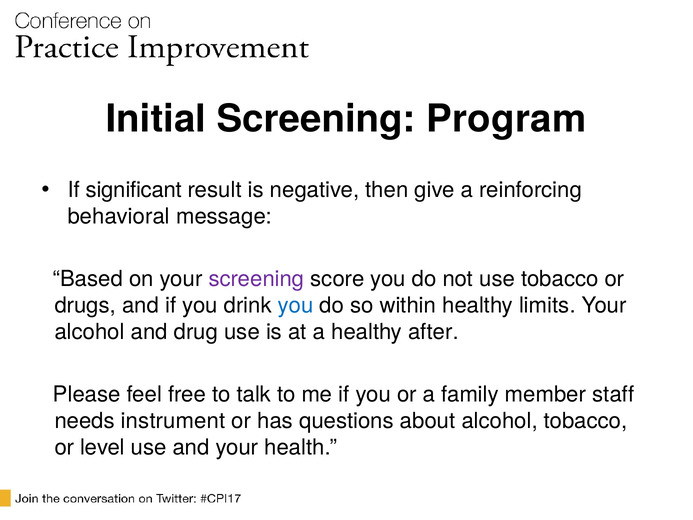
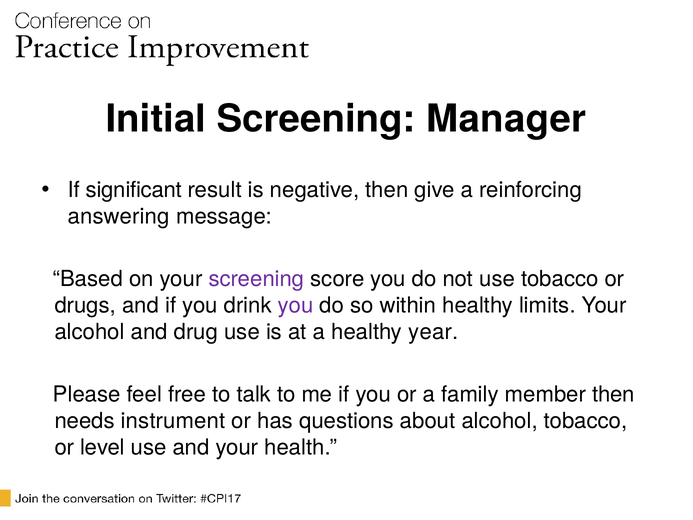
Program: Program -> Manager (506, 119)
behavioral: behavioral -> answering (119, 217)
you colour: blue -> purple (296, 305)
after: after -> year (433, 332)
member staff: staff -> then (613, 394)
